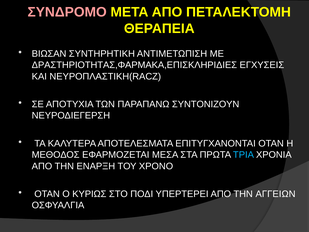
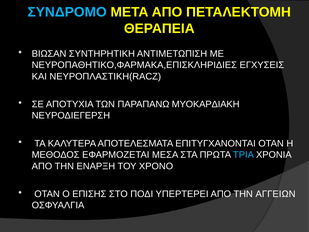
ΣΥΝΔΡΟΜΟ colour: pink -> light blue (67, 12)
ΔΡΑΣΤΗΡΙΟΤΗΤΑΣ,ΦΑΡΜΑΚΑ,ΕΠΙΣΚΛΗΡΙΔΙΕΣ: ΔΡΑΣΤΗΡΙΟΤΗΤΑΣ,ΦΑΡΜΑΚΑ,ΕΠΙΣΚΛΗΡΙΔΙΕΣ -> ΝΕΥΡΟΠΑΘΗΤΙΚΟ,ΦΑΡΜΑΚΑ,ΕΠΙΣΚΛΗΡΙΔΙΕΣ (134, 65)
ΣΥΝΤΟΝΙΖΟΥΝ: ΣΥΝΤΟΝΙΖΟΥΝ -> ΜΥΟΚΑΡΔΙΑΚΗ (206, 104)
ΚΥΡΙΩΣ: ΚΥΡΙΩΣ -> ΕΠΙΣΗΣ (89, 194)
